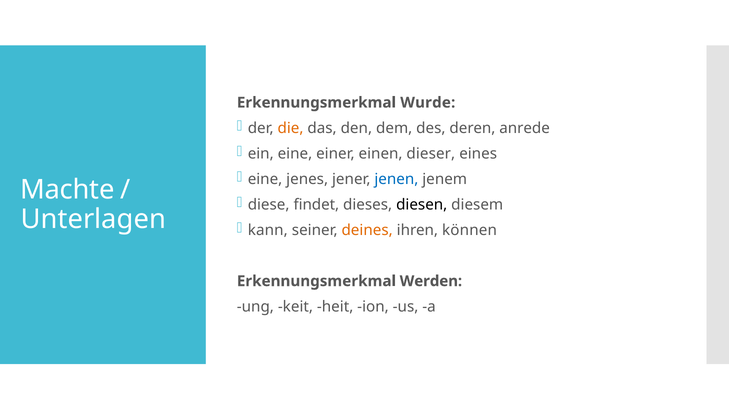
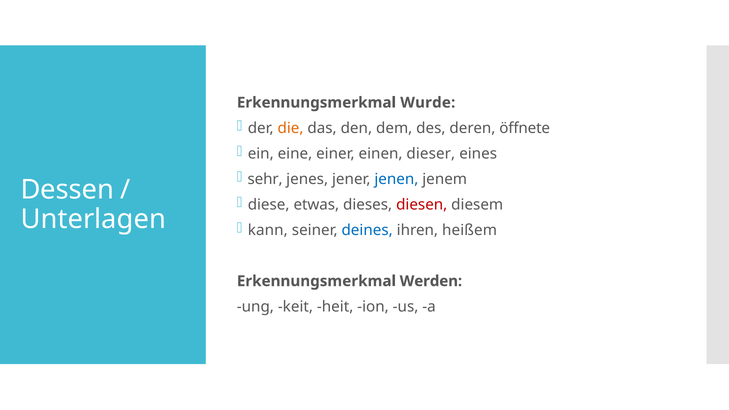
anrede: anrede -> öffnete (525, 128)
eine: eine -> sehr (265, 179)
Machte: Machte -> Dessen (67, 190)
findet: findet -> etwas (316, 205)
diesen colour: black -> red (422, 205)
deines colour: orange -> blue (367, 230)
können: können -> heißem (470, 230)
